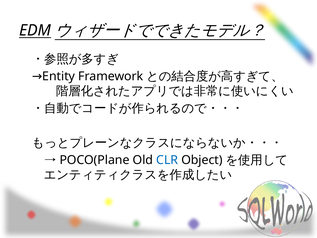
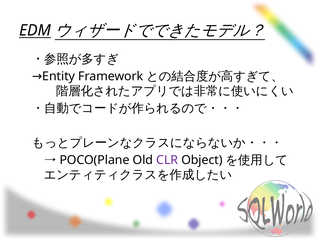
CLR colour: blue -> purple (167, 160)
